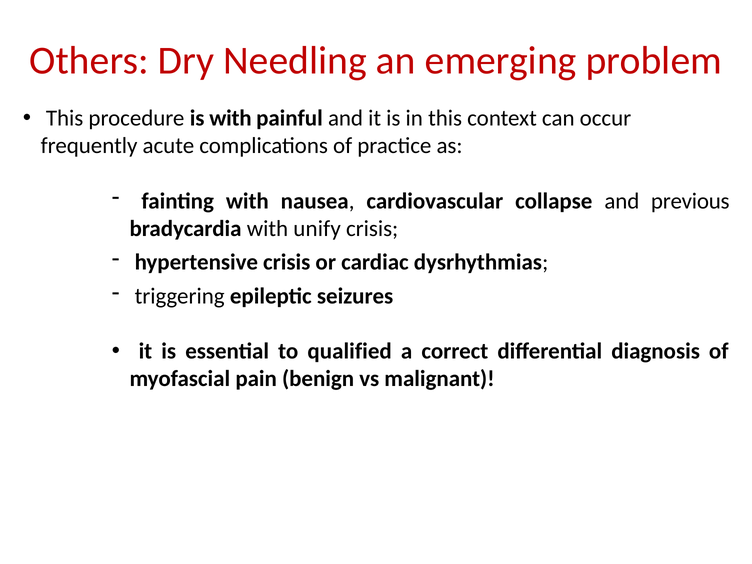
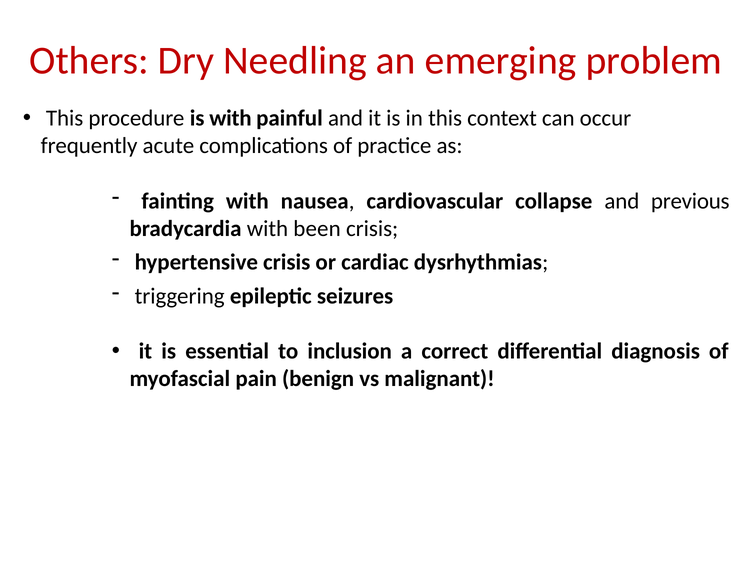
unify: unify -> been (317, 228)
qualified: qualified -> inclusion (350, 351)
